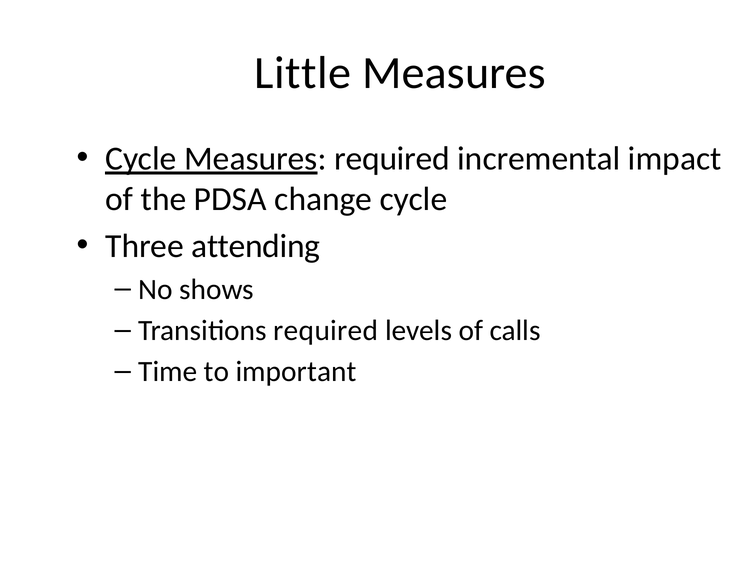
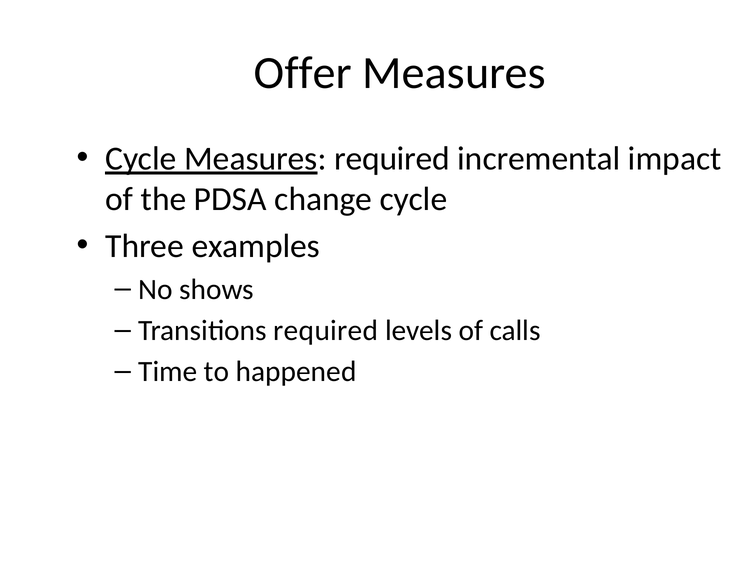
Little: Little -> Offer (303, 73)
attending: attending -> examples (256, 246)
important: important -> happened (296, 372)
